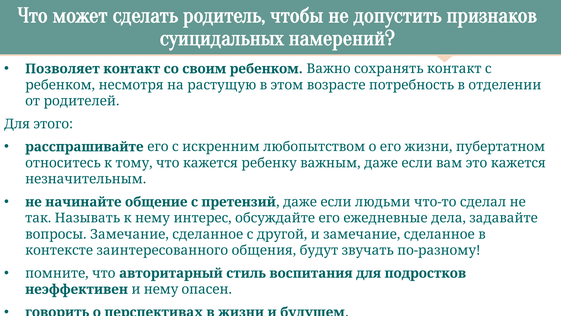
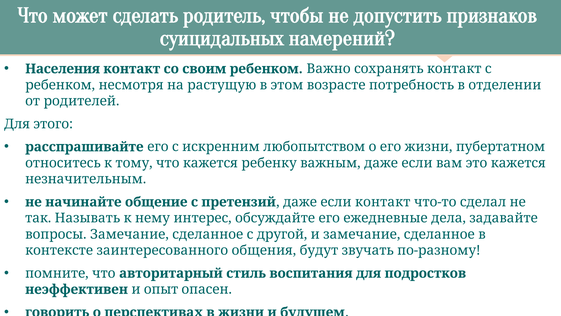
Позволяет: Позволяет -> Населения (63, 69)
если людьми: людьми -> контакт (383, 202)
и нему: нему -> опыт (161, 289)
